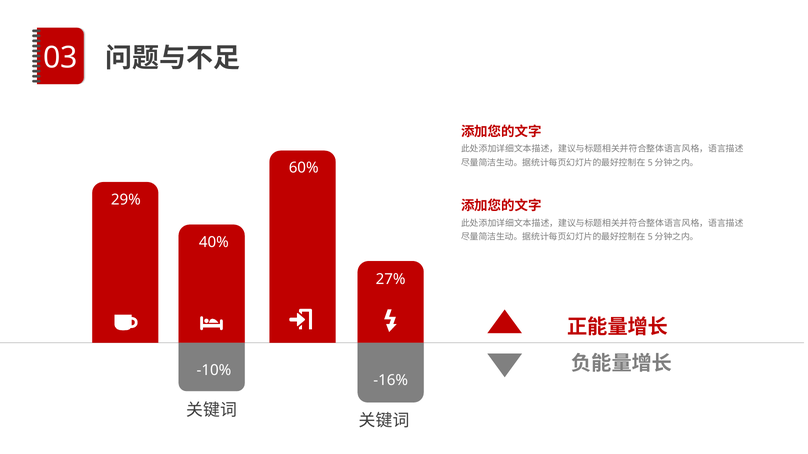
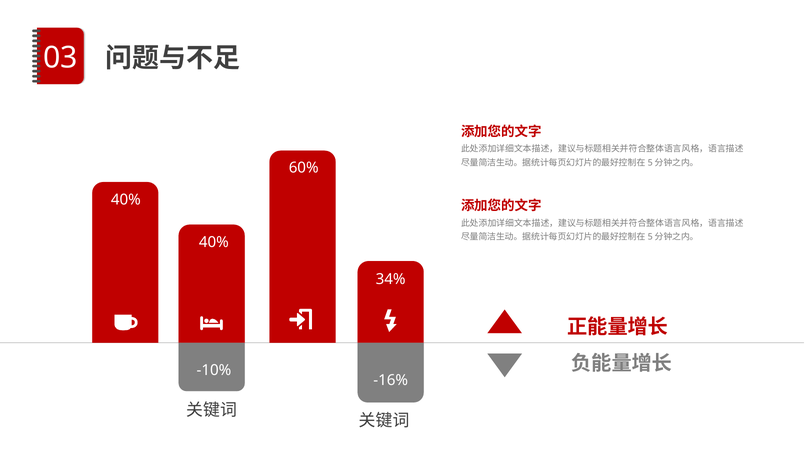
29%: 29% -> 40% (126, 200)
27%: 27% -> 34% (391, 279)
